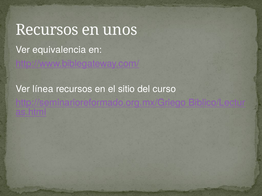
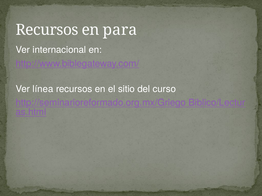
unos: unos -> para (120, 30)
equivalencia: equivalencia -> internacional (59, 50)
